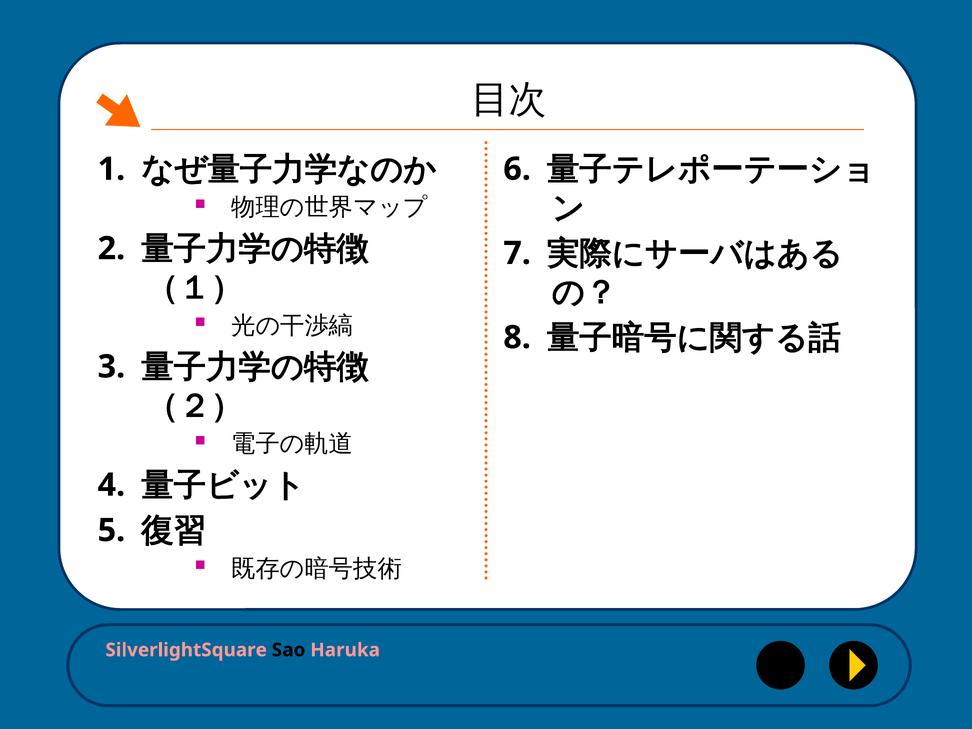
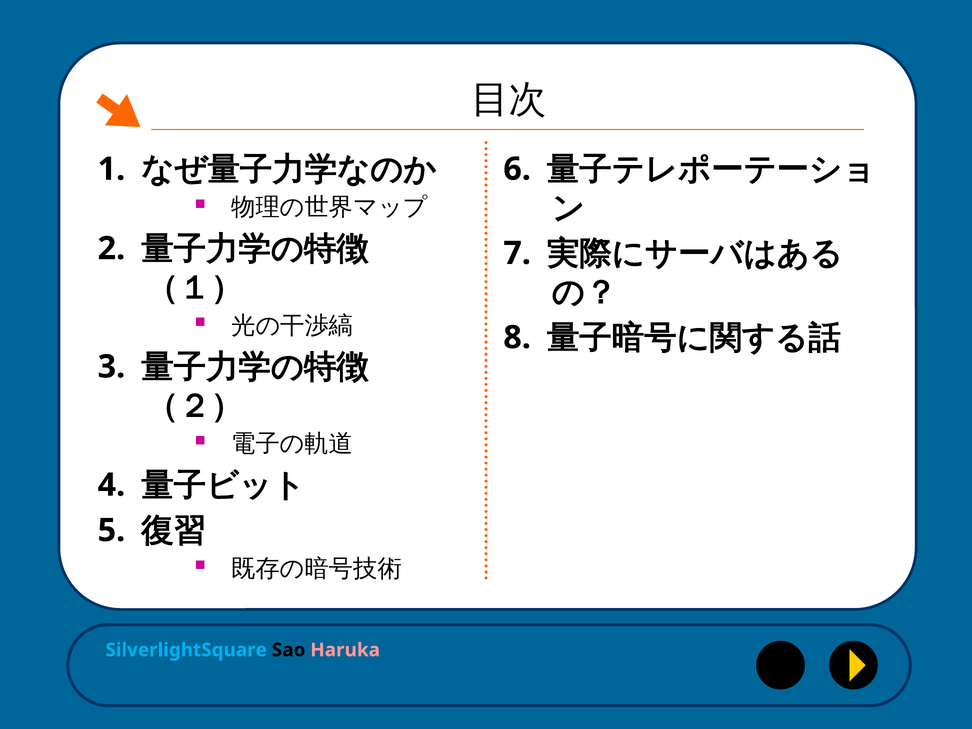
SilverlightSquare colour: pink -> light blue (186, 650)
